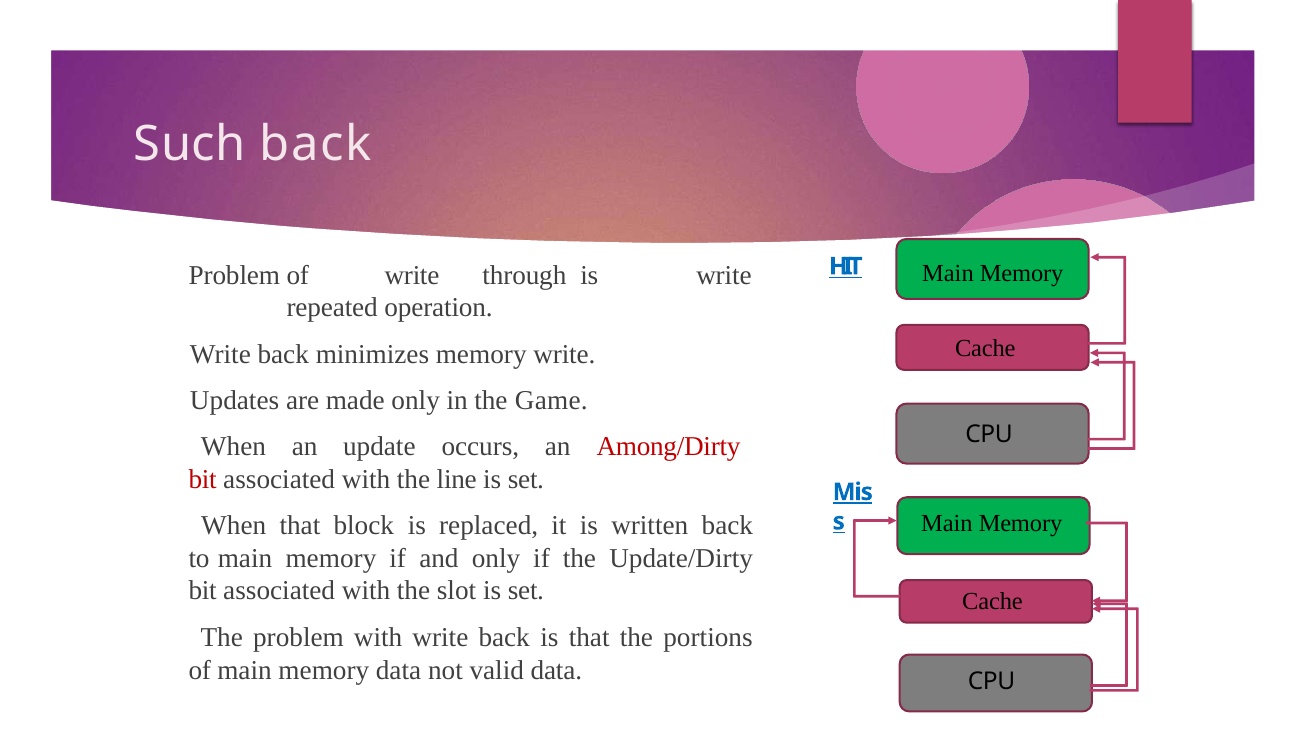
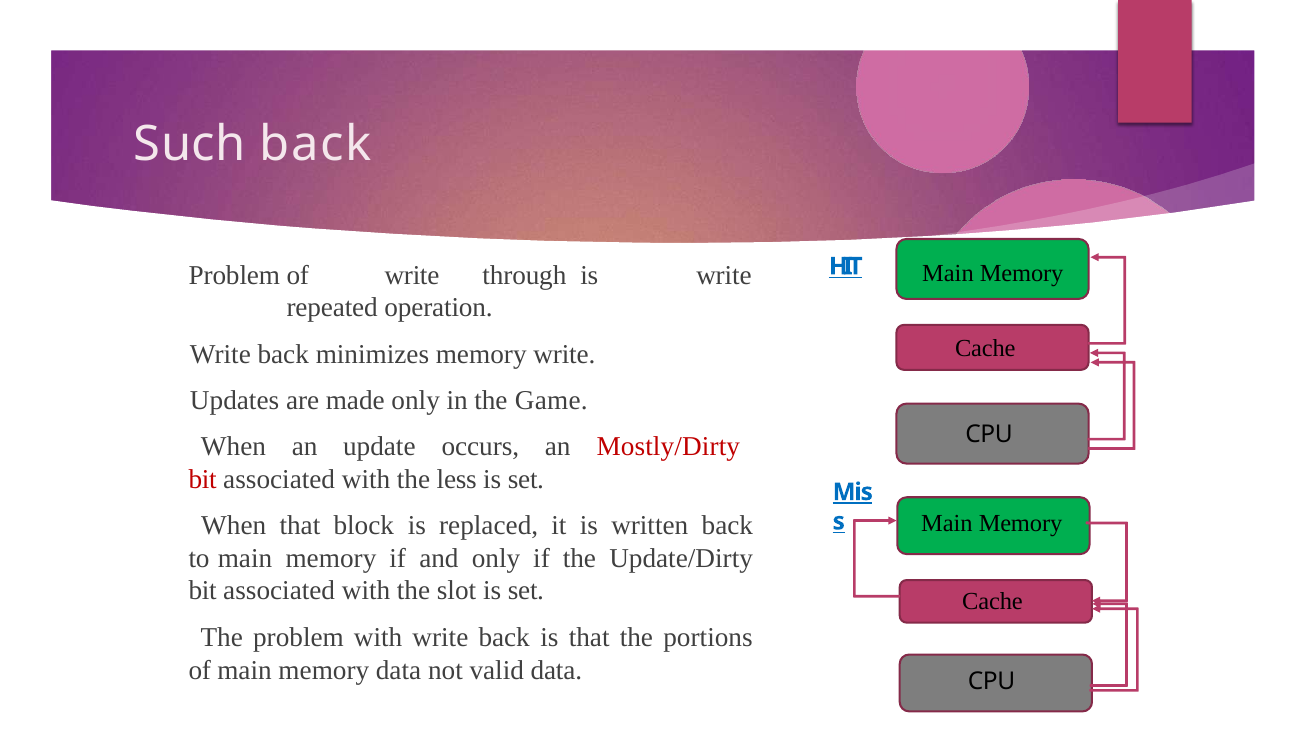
Among/Dirty: Among/Dirty -> Mostly/Dirty (668, 446)
line: line -> less (457, 479)
